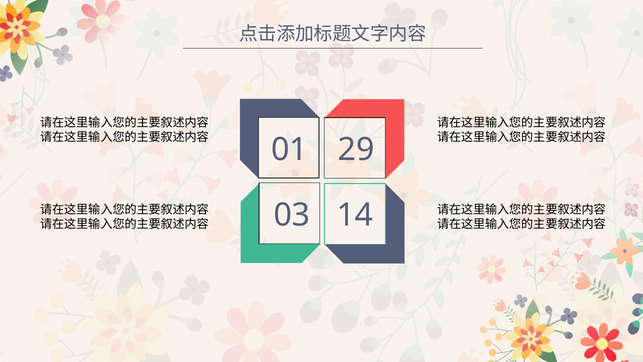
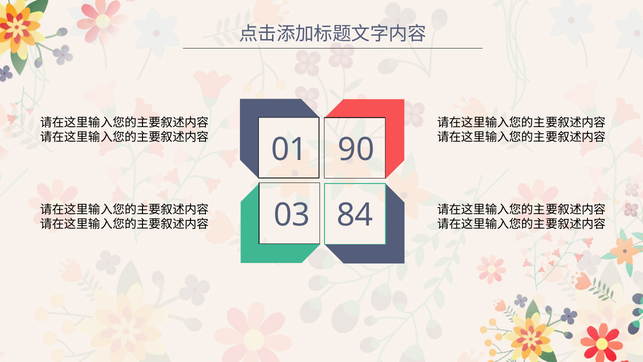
29: 29 -> 90 (356, 150)
14: 14 -> 84 (355, 215)
